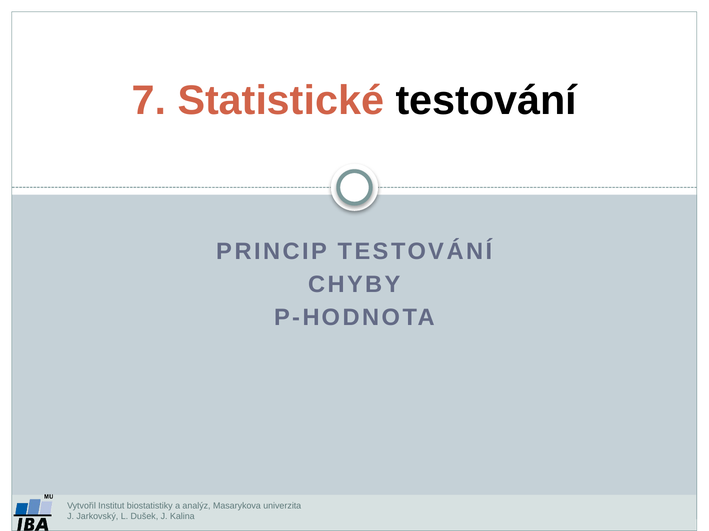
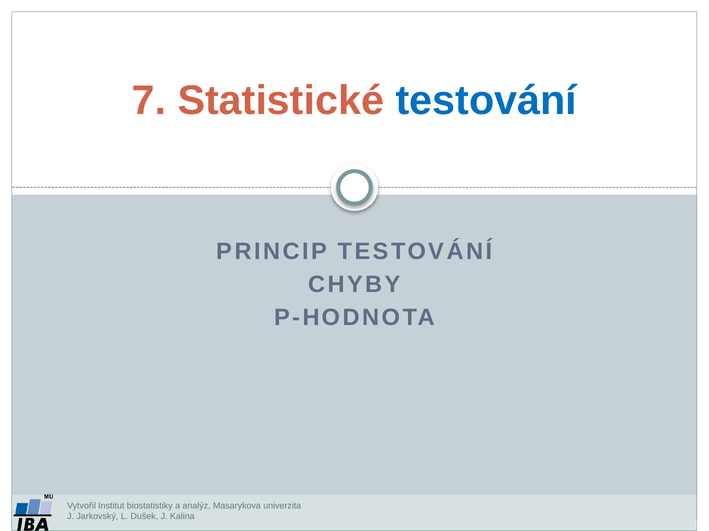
testování colour: black -> blue (486, 101)
